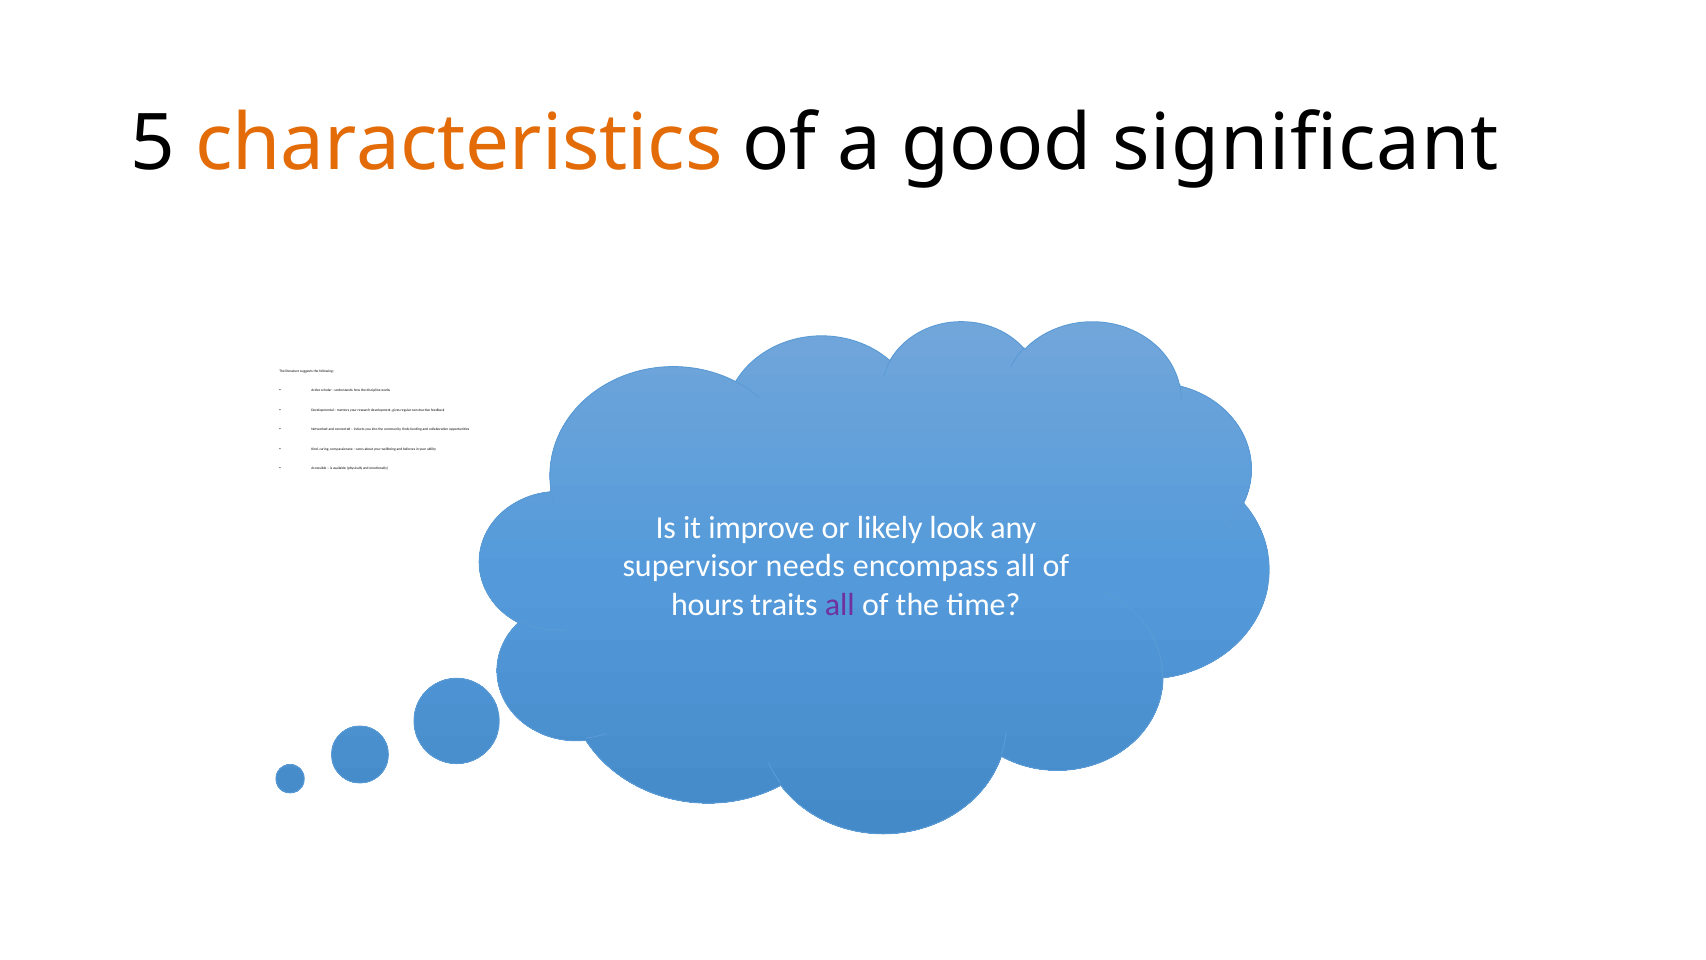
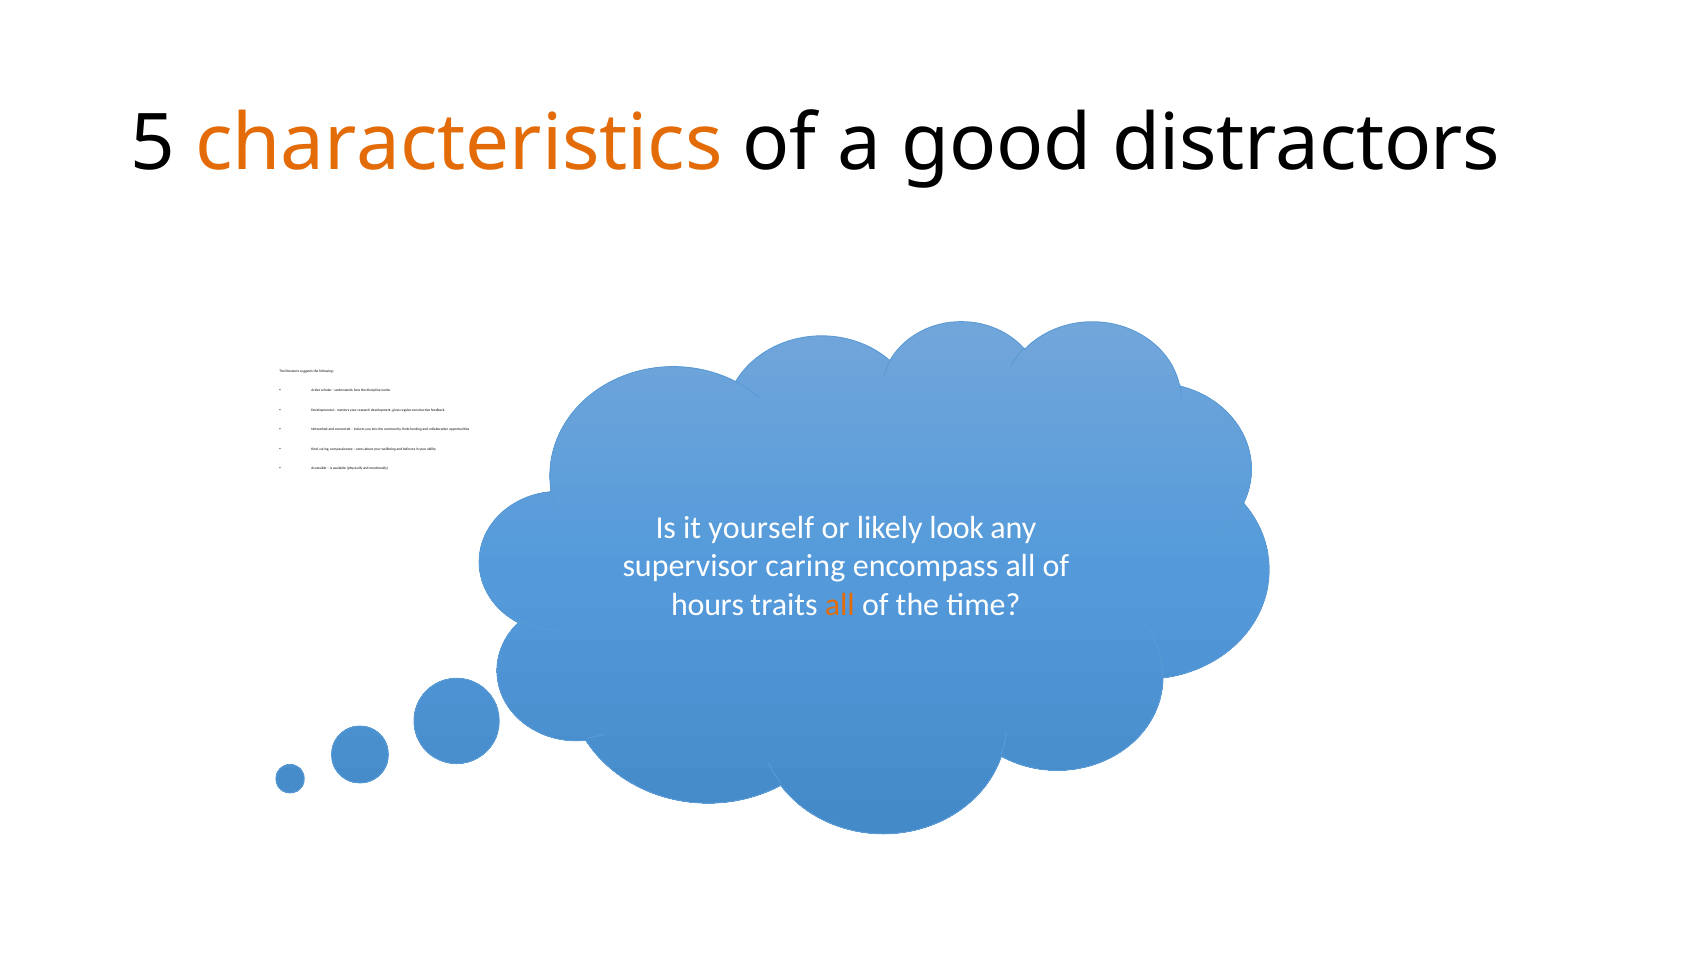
significant: significant -> distractors (1306, 143)
improve: improve -> yourself (761, 528)
supervisor needs: needs -> caring (805, 566)
all colour: purple -> orange (840, 604)
